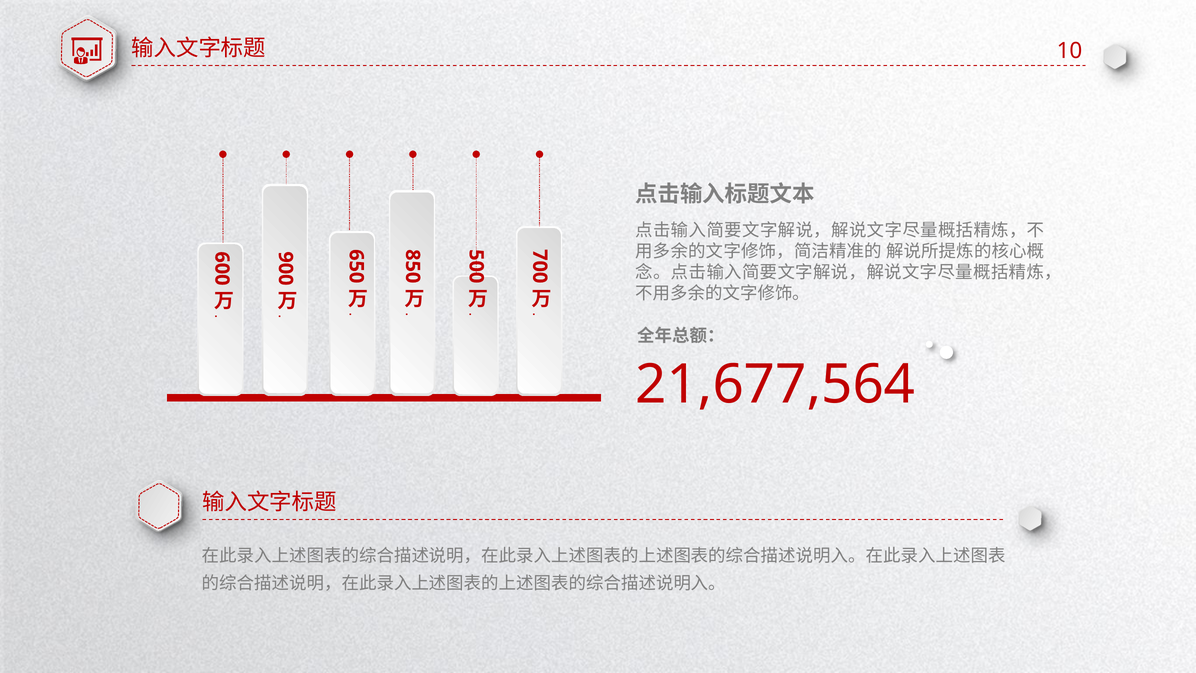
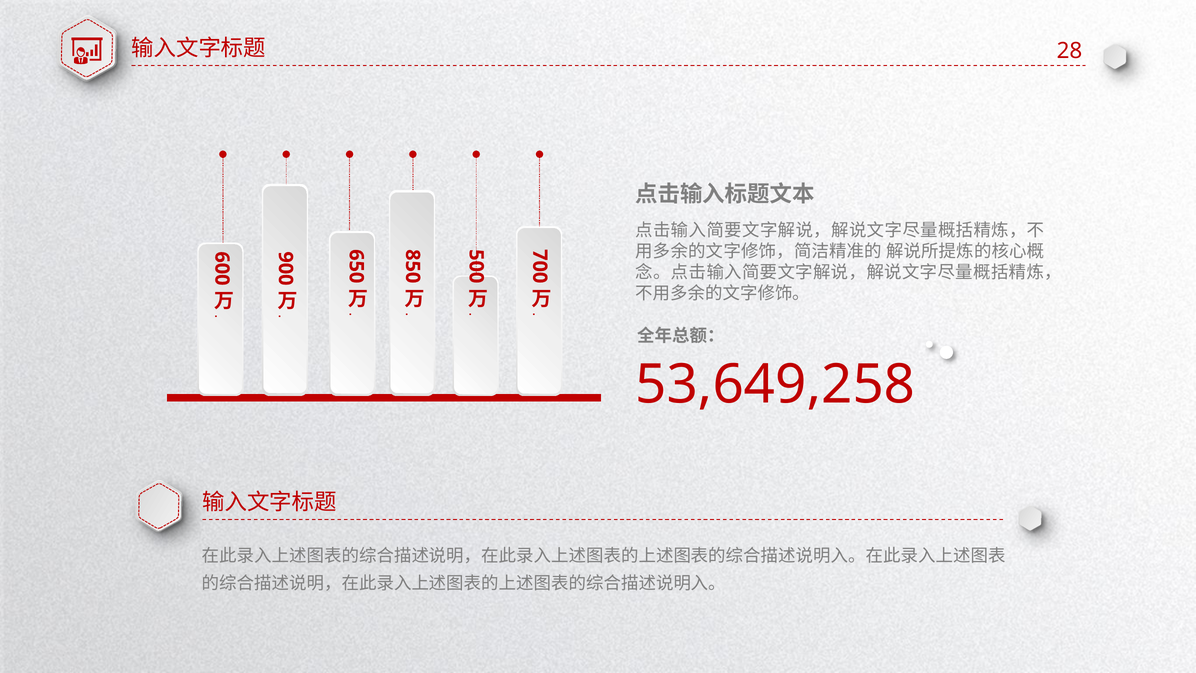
10: 10 -> 28 (1069, 51)
21,677,564: 21,677,564 -> 53,649,258 (775, 384)
